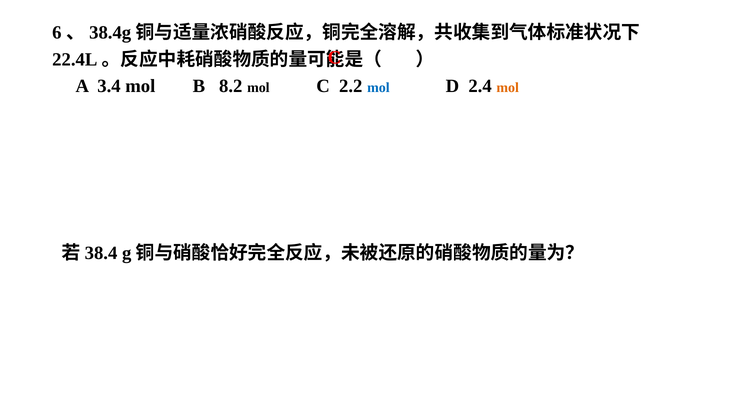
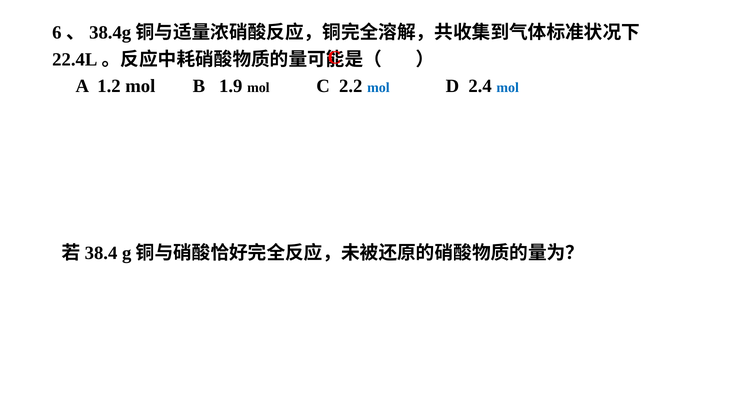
3.4: 3.4 -> 1.2 (109, 86)
8.2: 8.2 -> 1.9 (231, 86)
mol colour: orange -> blue (508, 88)
